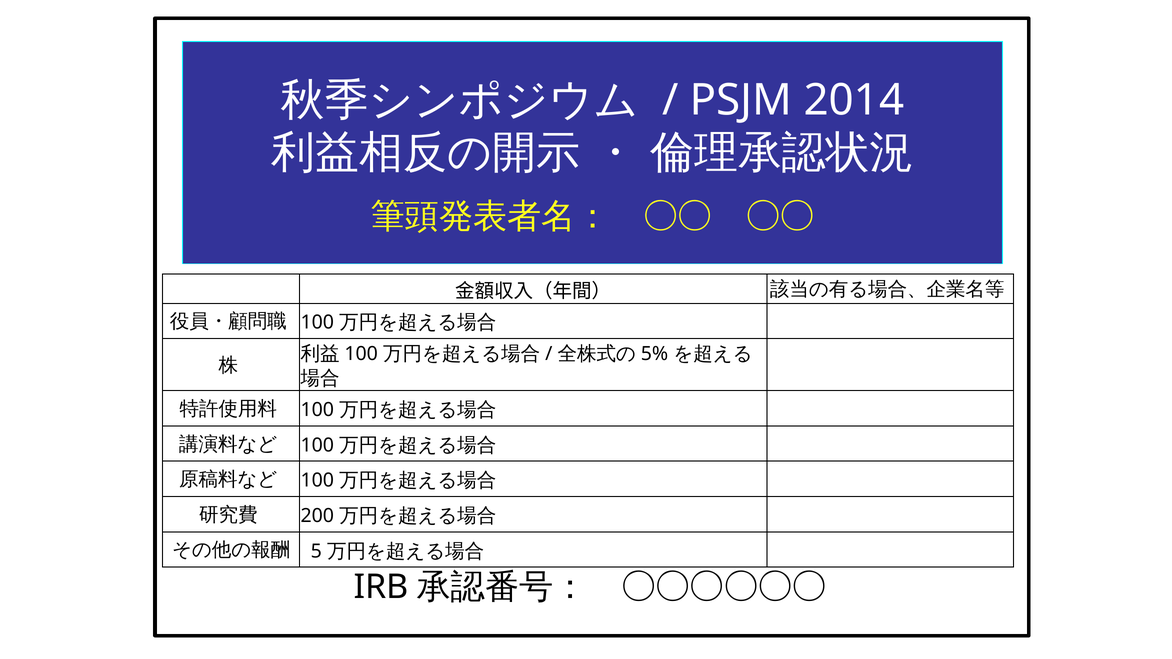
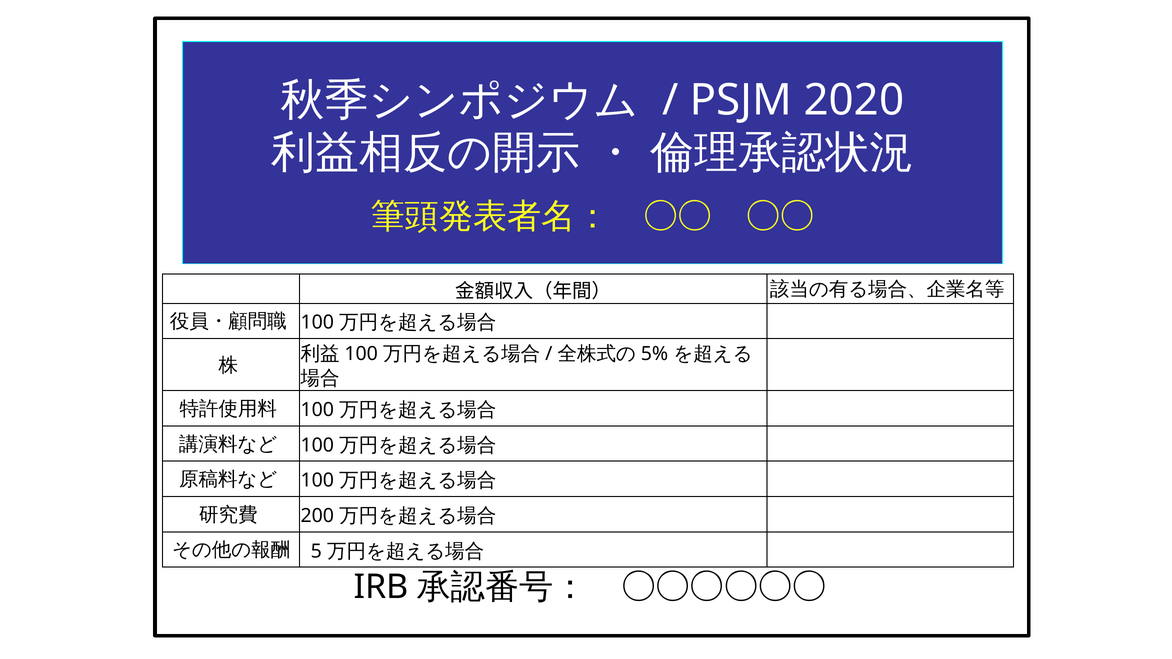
2014: 2014 -> 2020 (854, 100)
